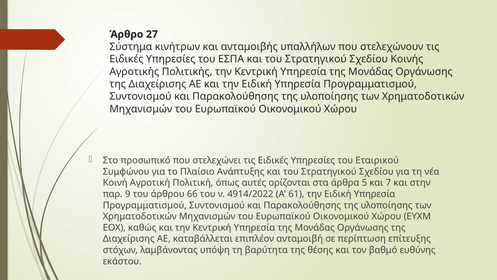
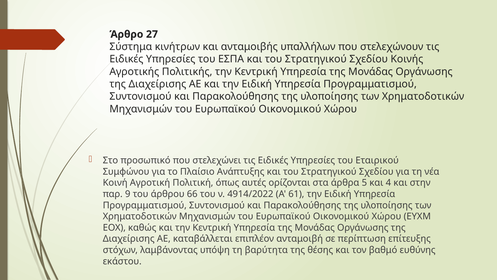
7: 7 -> 4 (388, 183)
